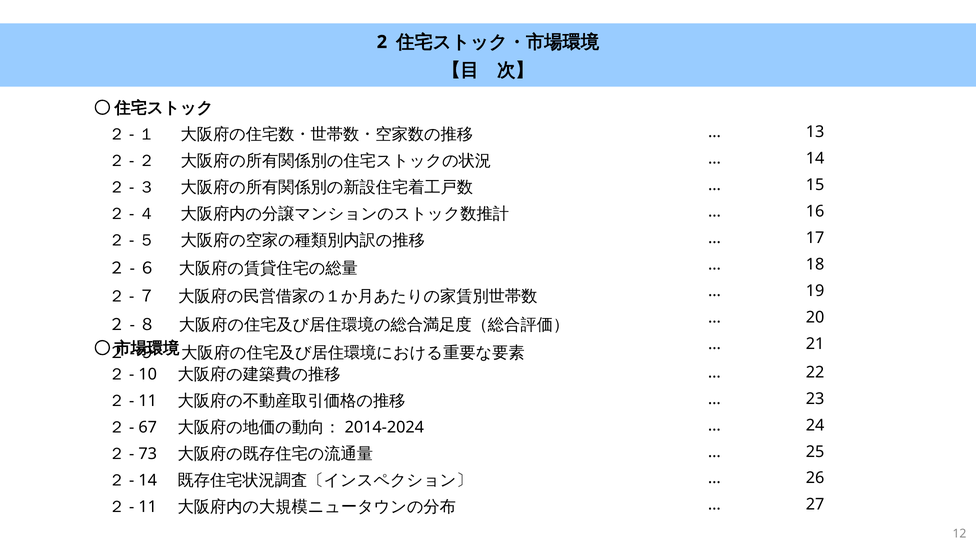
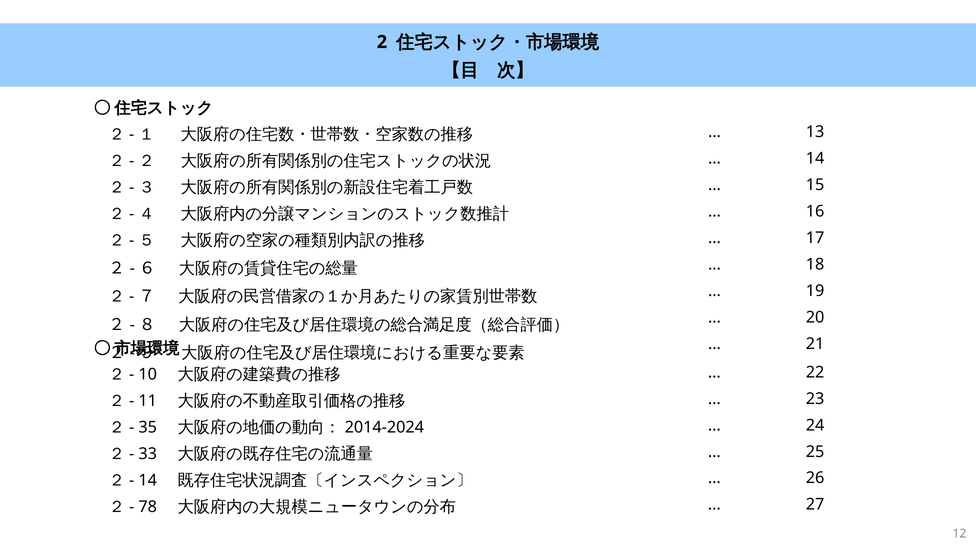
67: 67 -> 35 (148, 428)
73: 73 -> 33 (148, 454)
11: 11 -> 78 (148, 507)
